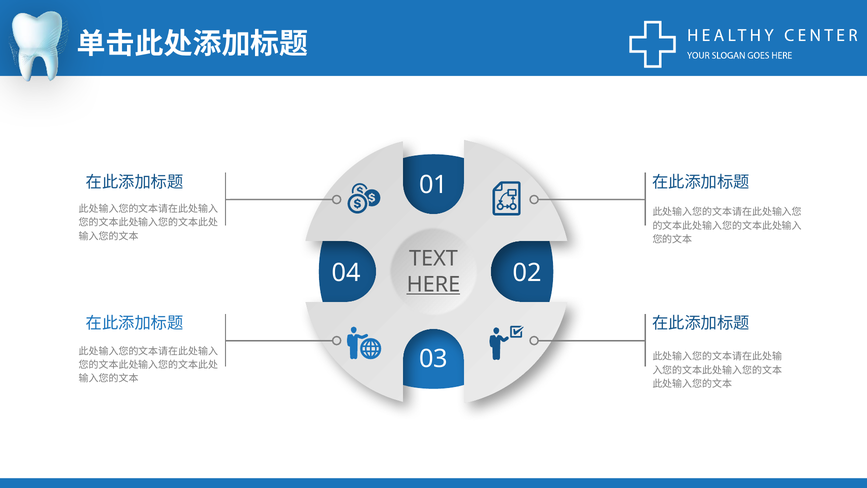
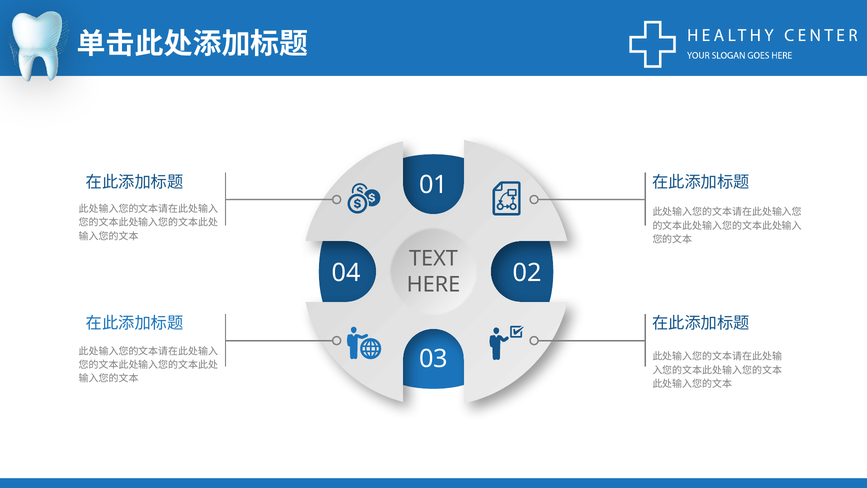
HERE underline: present -> none (433, 285)
